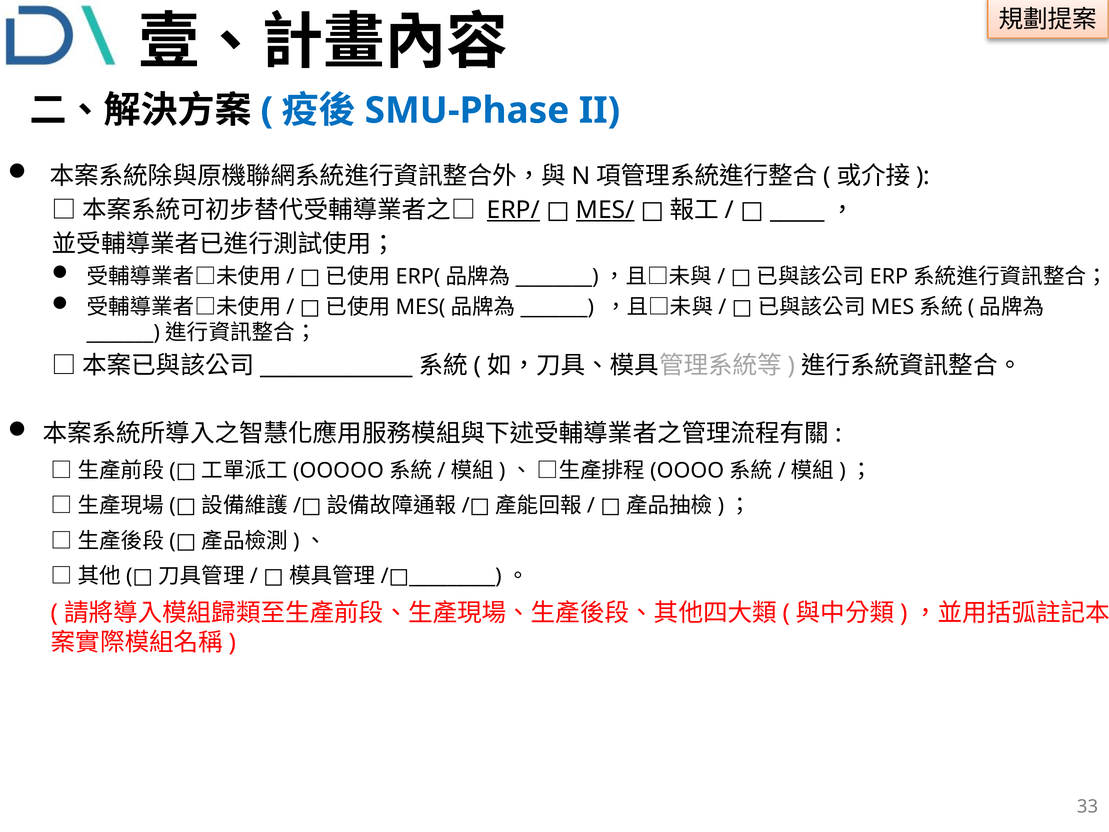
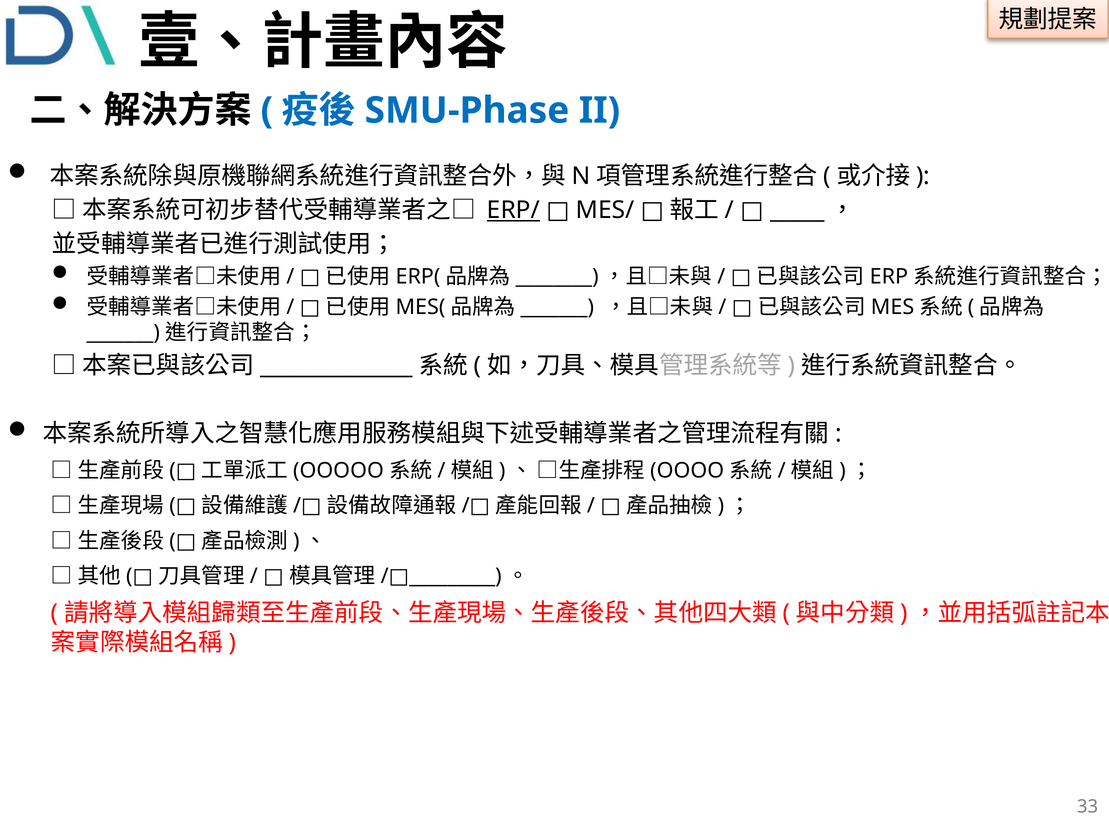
MES/ underline: present -> none (605, 210)
